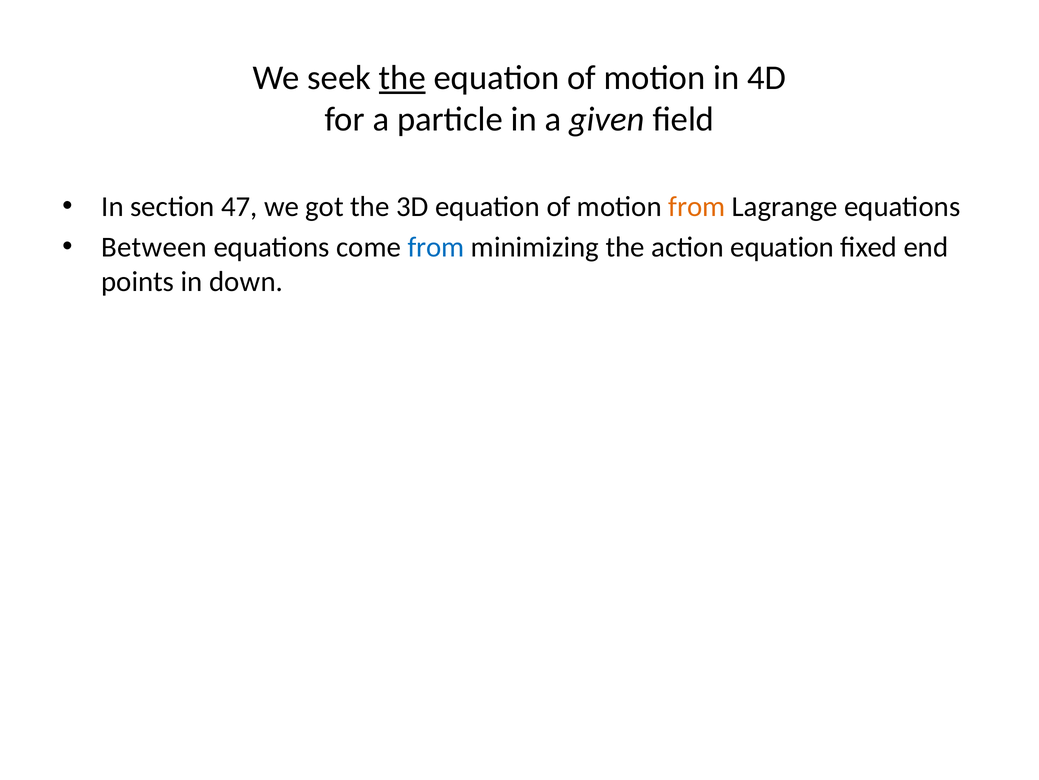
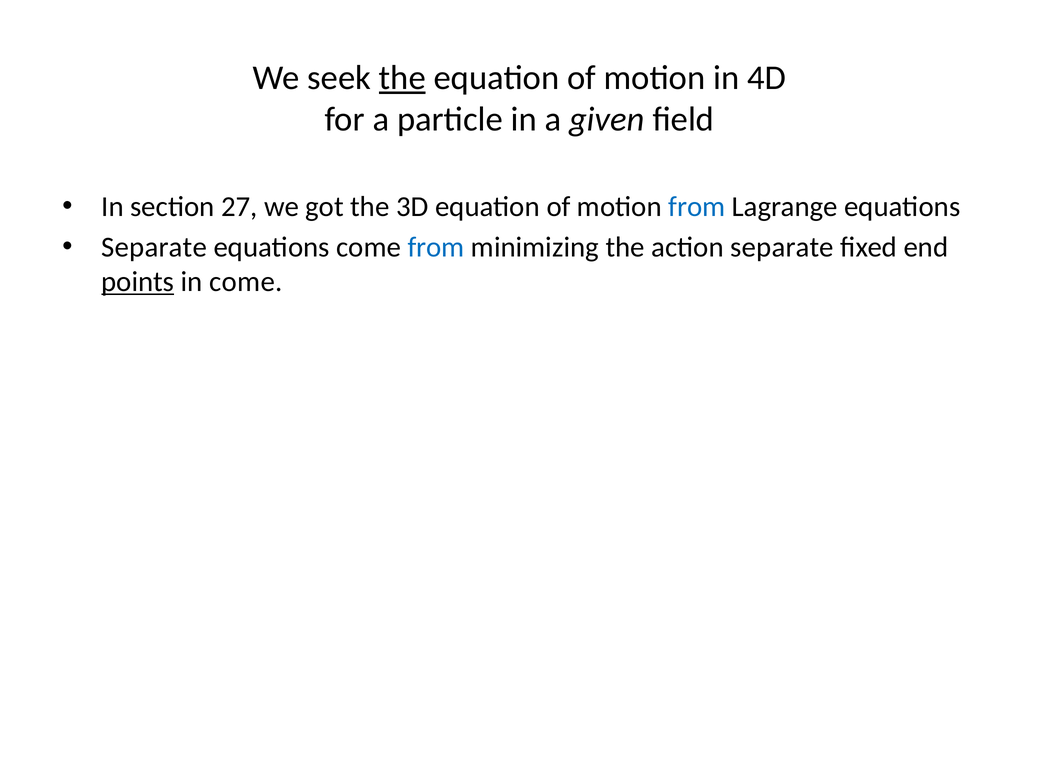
47: 47 -> 27 (239, 206)
from colour: orange -> blue (697, 206)
Between: Between -> Separate (154, 247)
action equation: equation -> separate (782, 247)
points underline: none -> present (138, 282)
in down: down -> come (246, 282)
